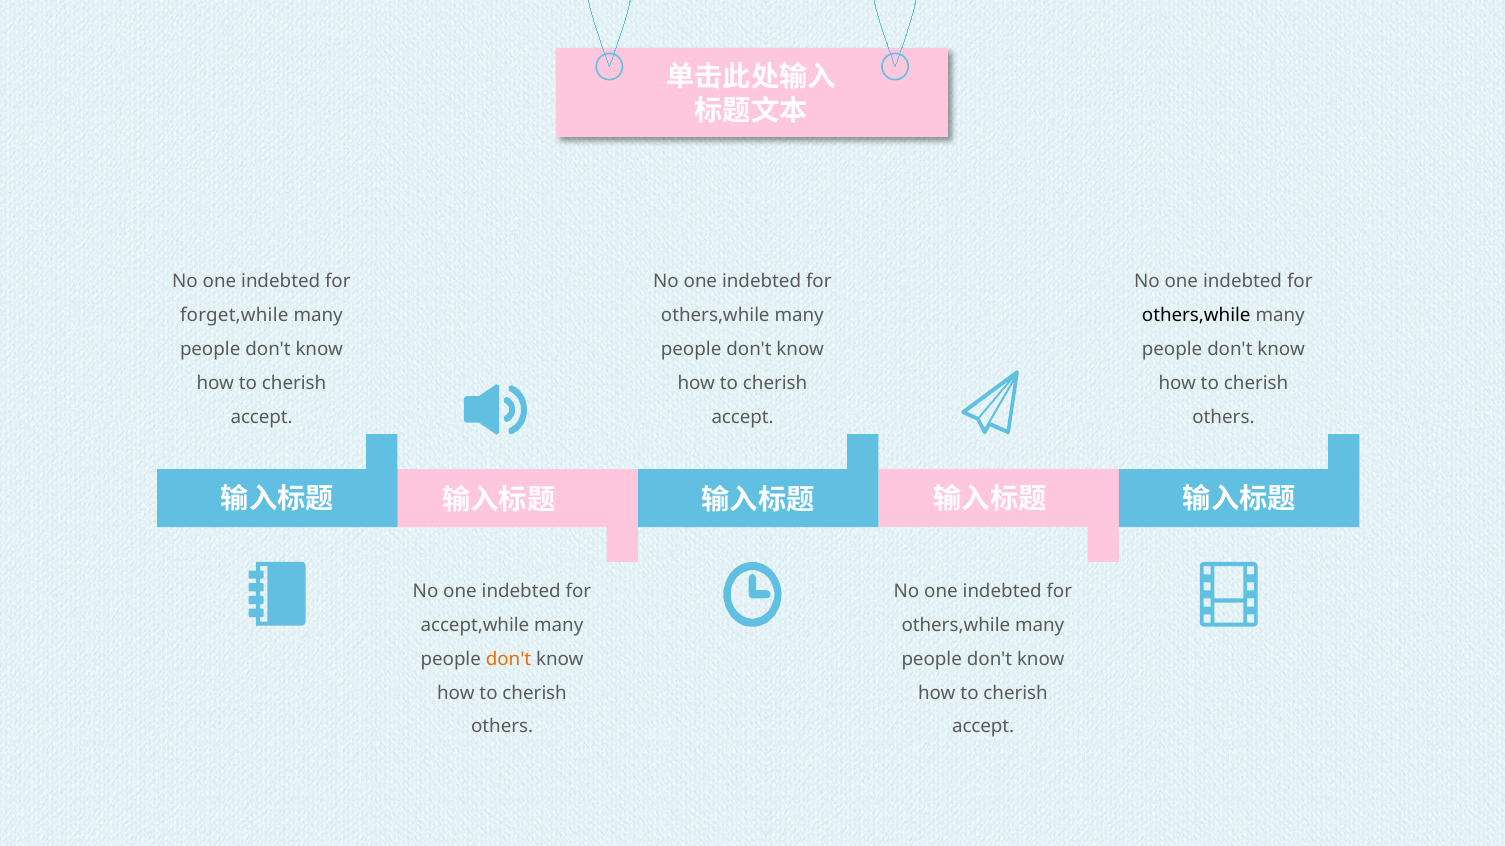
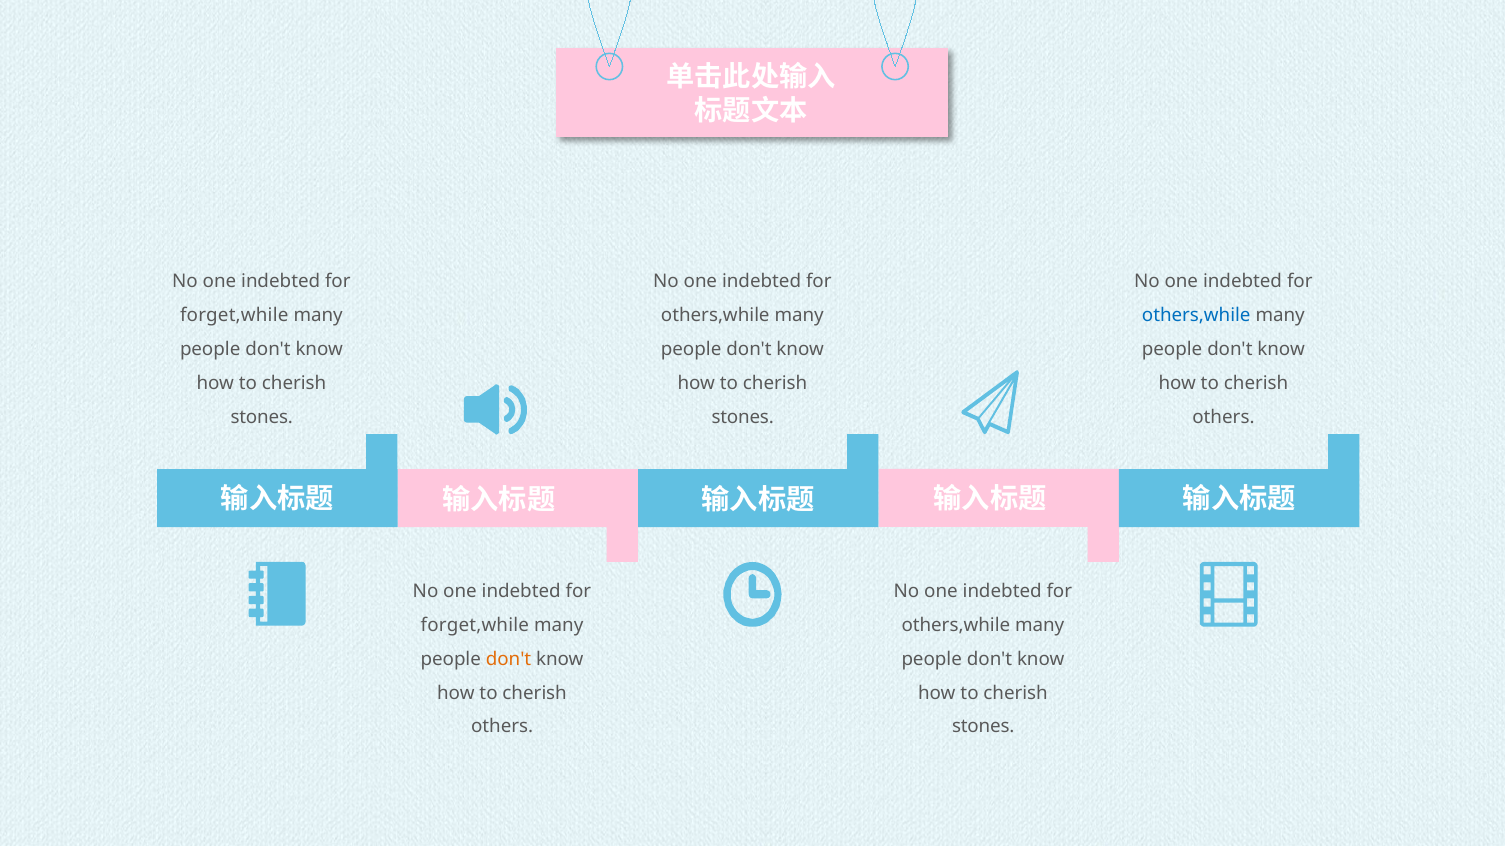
others,while colour: black -> blue (1196, 315)
accept: accept -> stones (262, 417)
accept: accept -> stones (743, 417)
accept,while: accept,while -> forget,while (475, 626)
accept: accept -> stones (983, 727)
